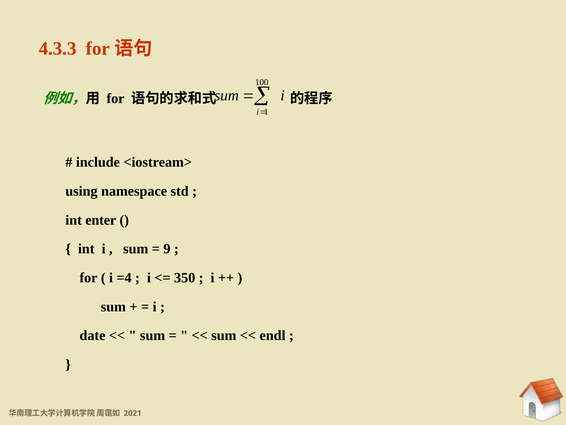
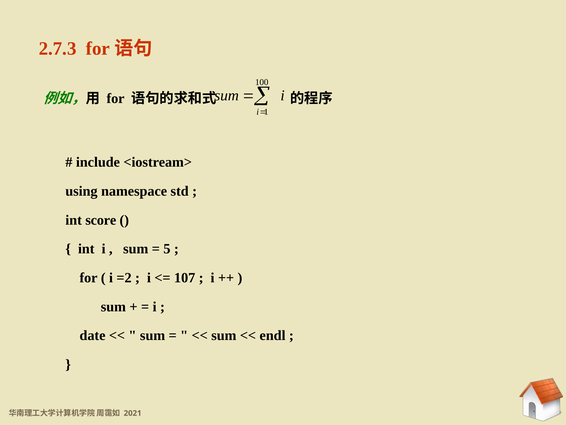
4.3.3: 4.3.3 -> 2.7.3 (58, 48)
enter: enter -> score (101, 220)
9: 9 -> 5 (167, 249)
=4: =4 -> =2 (124, 278)
350: 350 -> 107 (185, 278)
